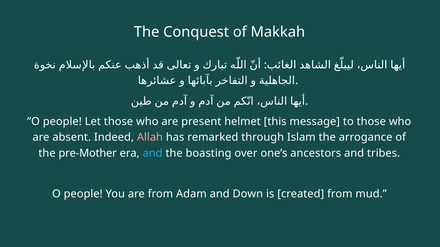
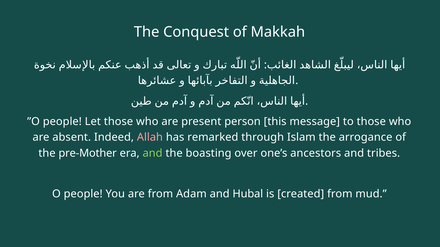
helmet: helmet -> person (243, 122)
and colour: light blue -> light green (153, 153)
Down: Down -> Hubal (248, 194)
